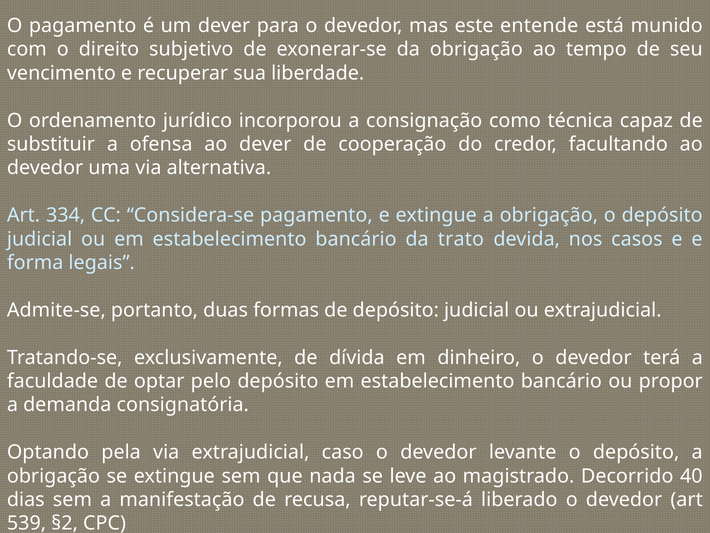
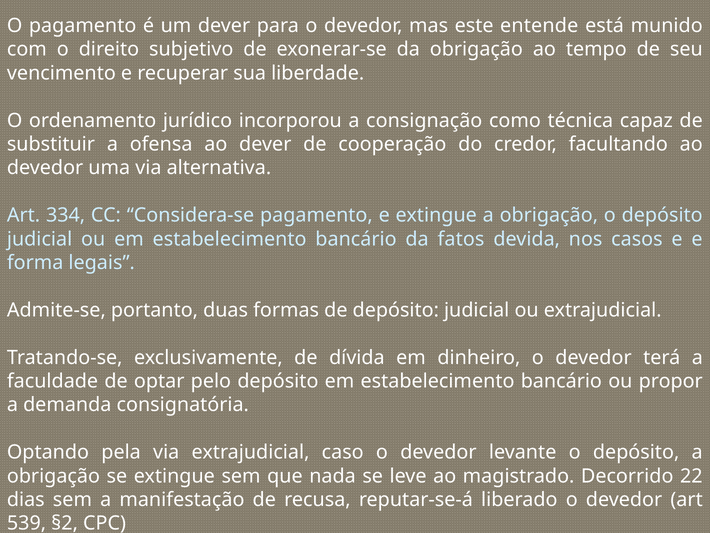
trato: trato -> fatos (461, 239)
40: 40 -> 22 (691, 476)
